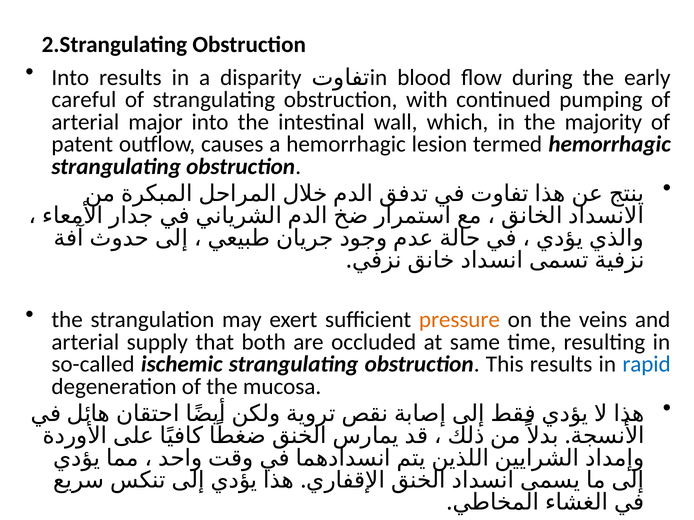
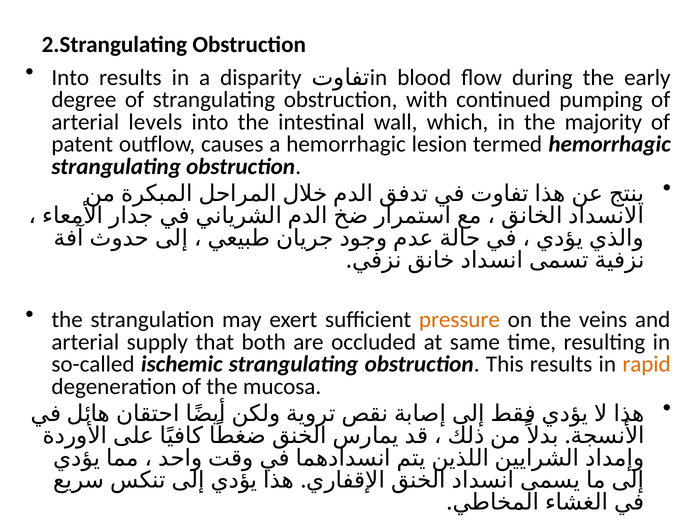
careful: careful -> degree (84, 100)
major: major -> levels (155, 122)
rapid colour: blue -> orange (647, 365)
